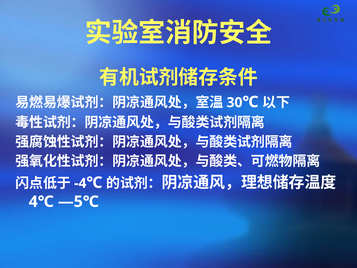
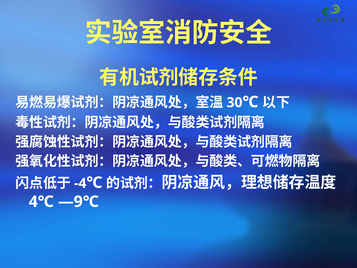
—5℃: —5℃ -> —9℃ (78, 201)
